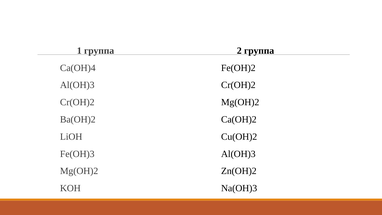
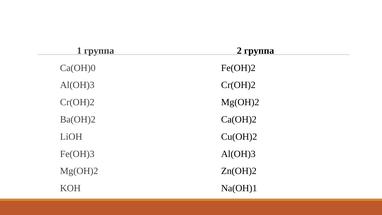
Ca(OH)4: Ca(OH)4 -> Ca(OH)0 (78, 68)
Na(OH)3: Na(OH)3 -> Na(OH)1 (239, 188)
